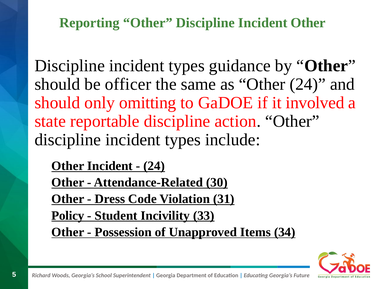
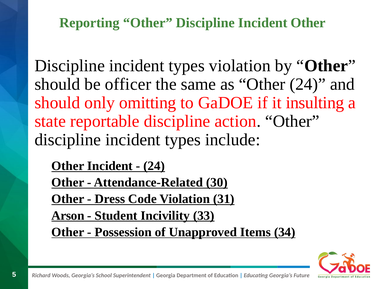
types guidance: guidance -> violation (240, 66)
involved: involved -> insulting (315, 103)
Policy: Policy -> Arson (68, 215)
